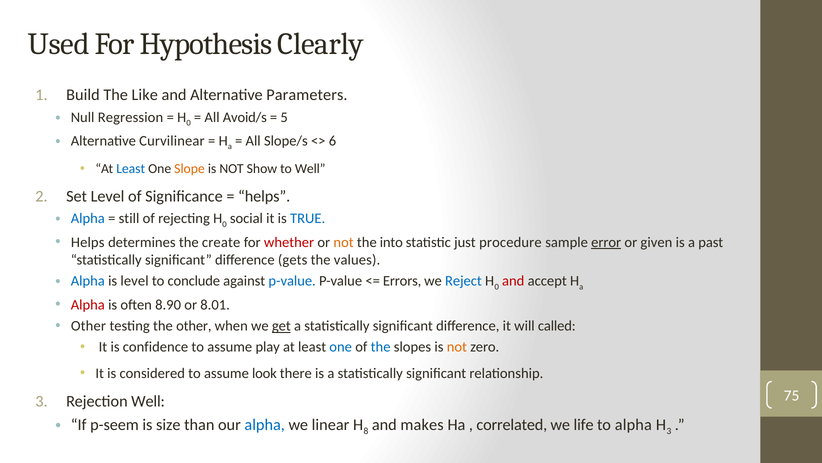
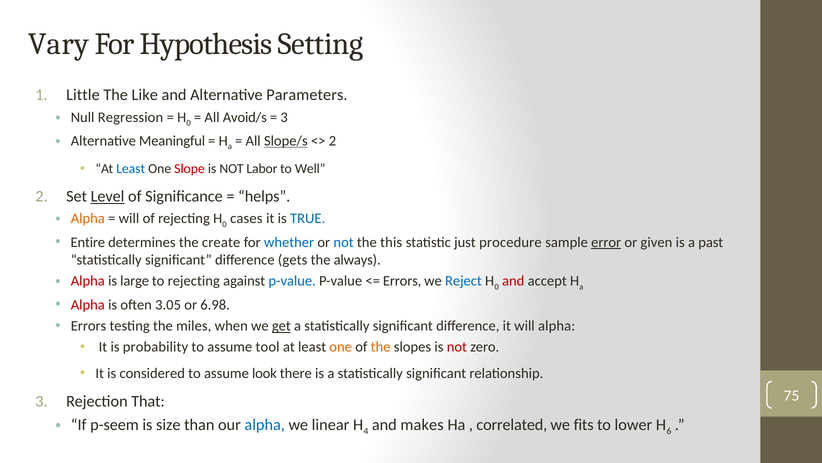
Used: Used -> Vary (58, 44)
Clearly: Clearly -> Setting (320, 44)
Build: Build -> Little (83, 95)
5: 5 -> 3 (284, 117)
Curvilinear: Curvilinear -> Meaningful (172, 141)
Slope/s underline: none -> present (286, 141)
6: 6 -> 2 (333, 141)
Slope colour: orange -> red (190, 169)
Show: Show -> Labor (262, 169)
Level underline: none -> present (108, 196)
Alpha colour: blue -> orange (88, 218)
still: still -> will (129, 218)
social: social -> cases (246, 218)
Helps: Helps -> Entire (88, 242)
whether colour: red -> blue (289, 242)
not colour: orange -> blue (344, 242)
into: into -> this (391, 242)
values: values -> always (357, 259)
Alpha colour: blue -> red (88, 281)
is level: level -> large (135, 281)
to conclude: conclude -> rejecting (194, 281)
8.90: 8.90 -> 3.05 (168, 304)
8.01: 8.01 -> 6.98 (215, 304)
Other: Other -> Errors (89, 326)
the other: other -> miles (194, 326)
will called: called -> alpha (557, 326)
confidence: confidence -> probability (155, 347)
play: play -> tool (268, 347)
one colour: blue -> orange (341, 347)
the colour: blue -> orange (381, 347)
not colour: orange -> red (457, 347)
Rejection Well: Well -> That (148, 401)
8: 8 -> 4 (366, 431)
life: life -> fits (584, 424)
to alpha: alpha -> lower (633, 424)
3: 3 -> 6 (669, 431)
